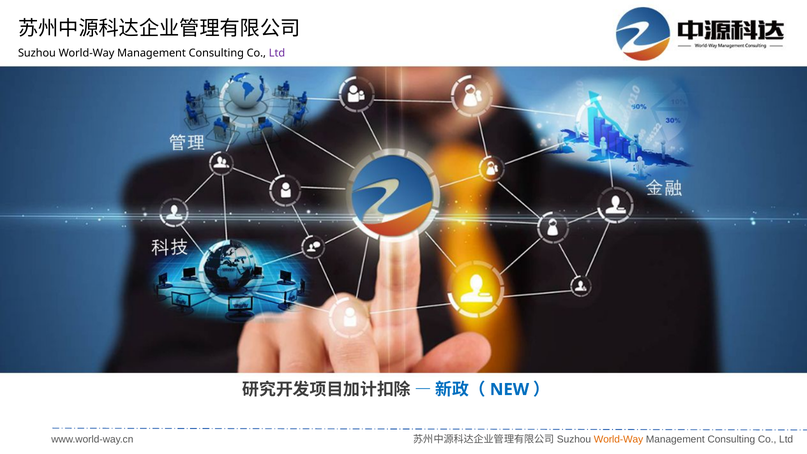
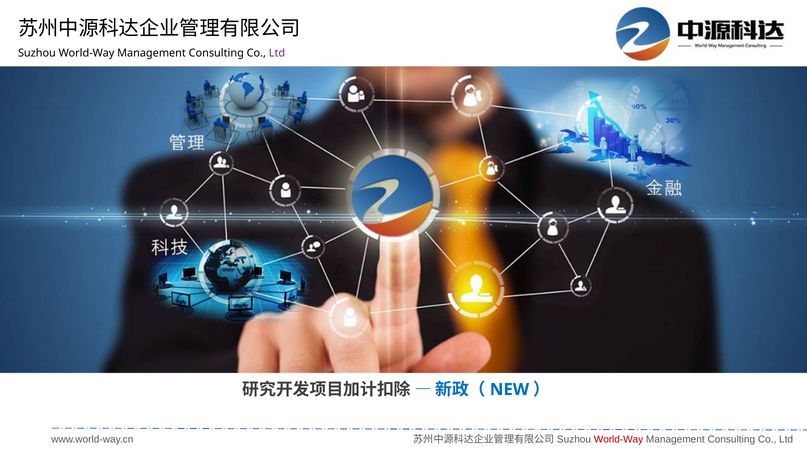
World-Way colour: orange -> red (619, 440)
